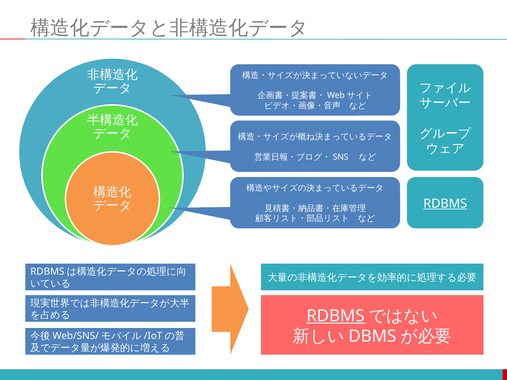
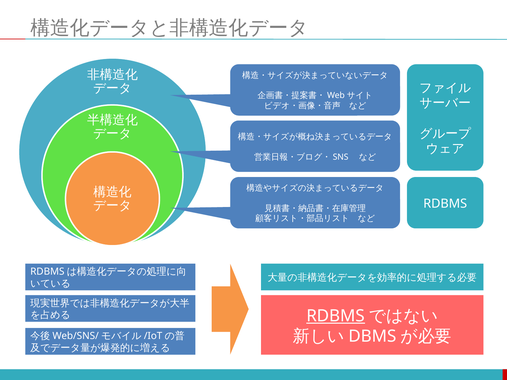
RDBMS underline: present -> none (445, 204)
